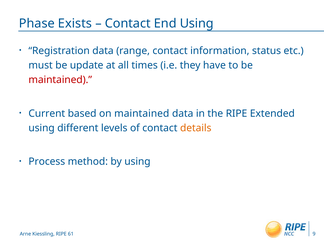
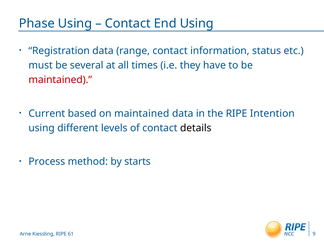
Phase Exists: Exists -> Using (75, 23)
update: update -> several (87, 65)
Extended: Extended -> Intention (272, 113)
details colour: orange -> black (196, 128)
by using: using -> starts (137, 162)
